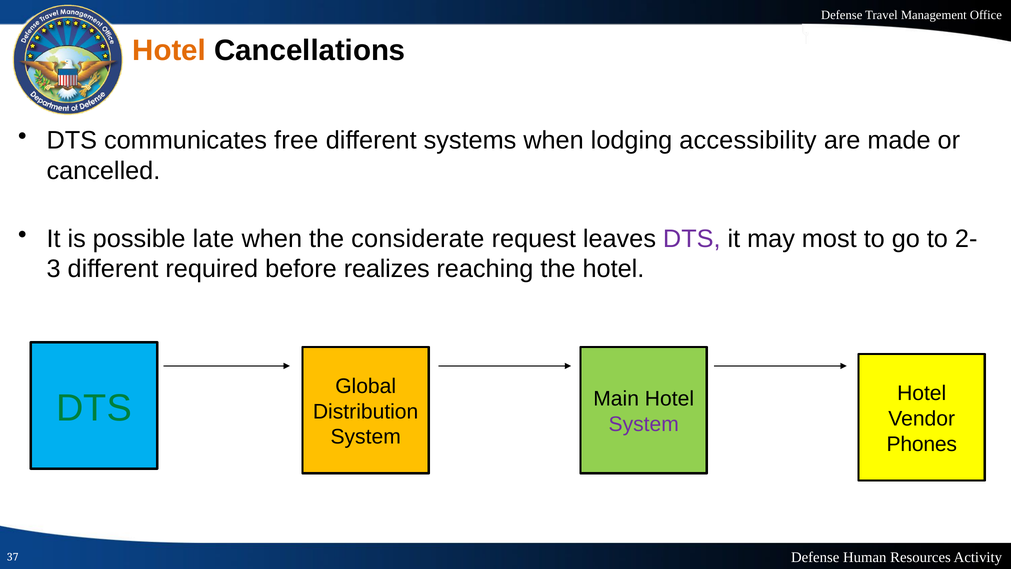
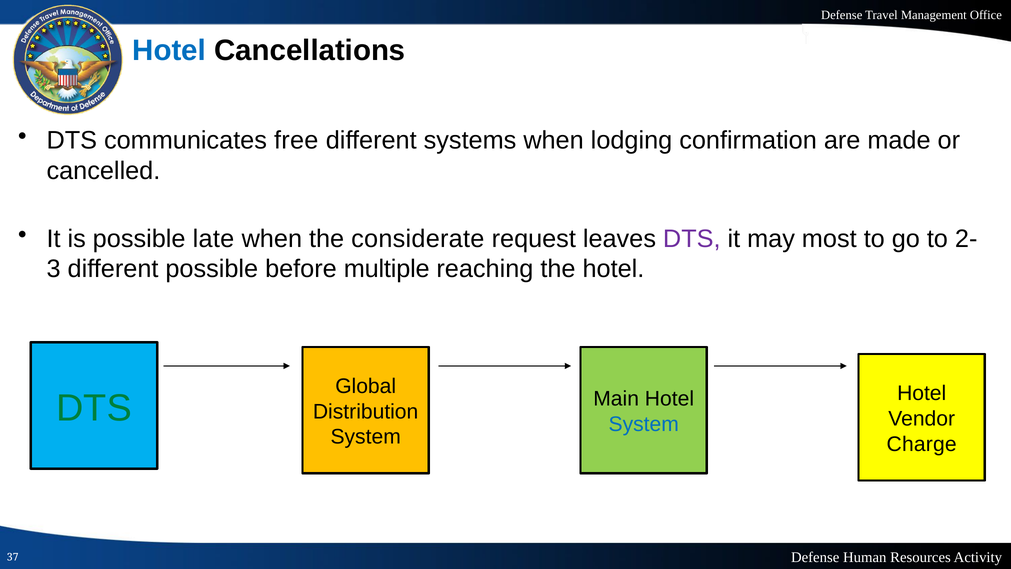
Hotel colour: orange -> blue (169, 51)
accessibility: accessibility -> confirmation (748, 141)
different required: required -> possible (212, 269)
realizes: realizes -> multiple (387, 269)
System colour: purple -> blue (644, 424)
Phones: Phones -> Charge (922, 444)
